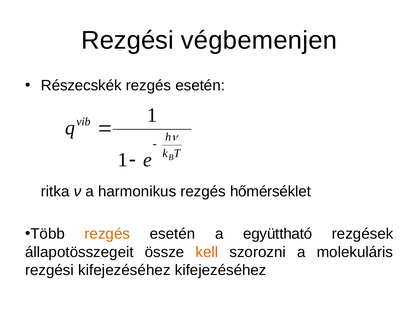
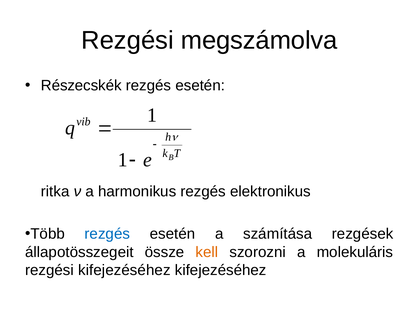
végbemenjen: végbemenjen -> megszámolva (259, 41)
hőmérséklet: hőmérséklet -> elektronikus (270, 192)
rezgés colour: orange -> blue (107, 234)
együttható: együttható -> számítása (278, 234)
